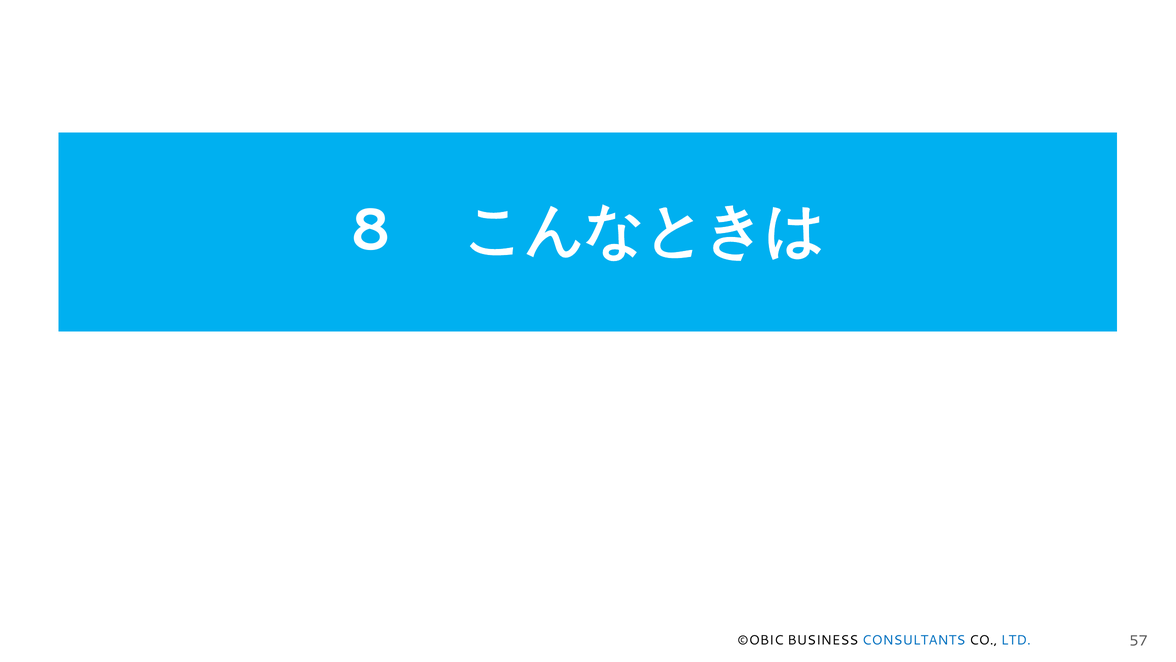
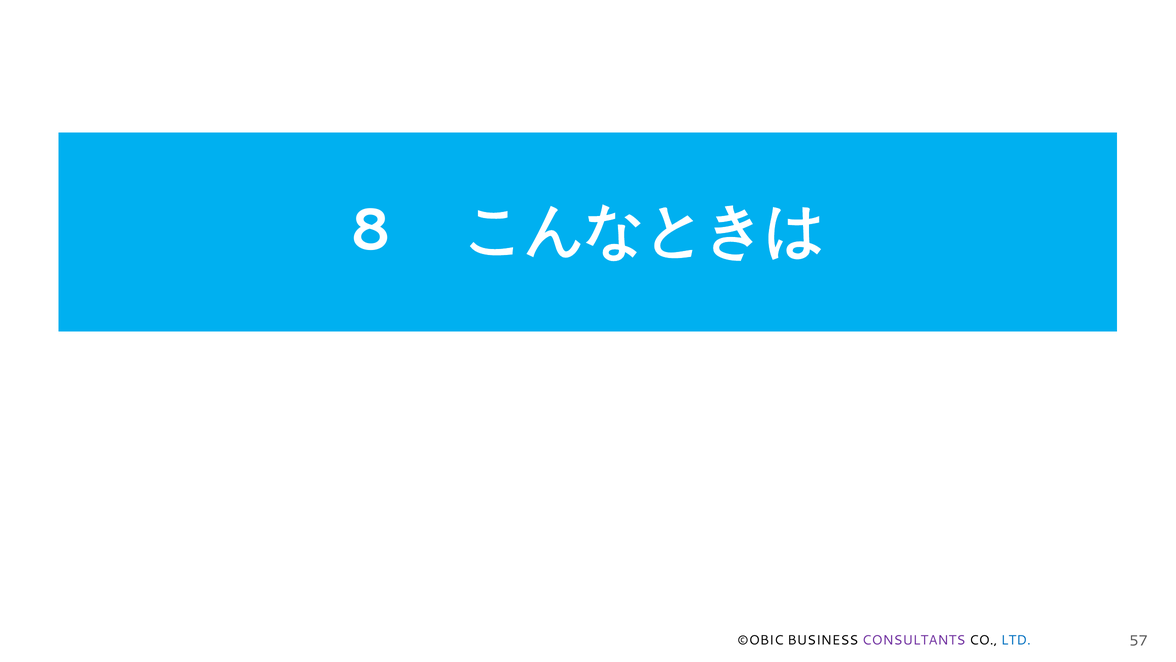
CONSULTANTS colour: blue -> purple (914, 640)
